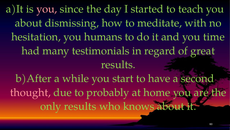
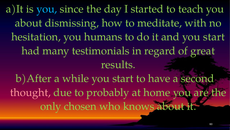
you colour: pink -> light blue (47, 9)
and you time: time -> start (214, 37)
only results: results -> chosen (80, 106)
